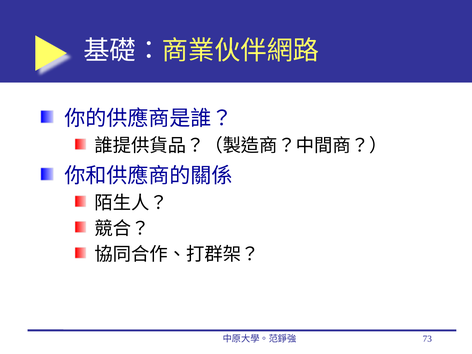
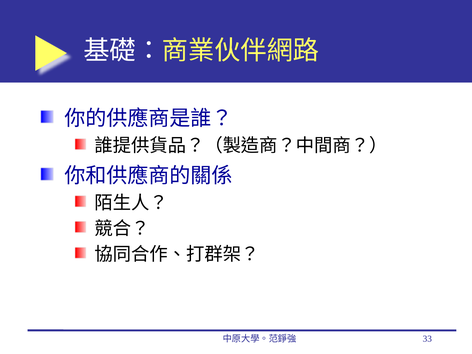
73: 73 -> 33 (427, 339)
